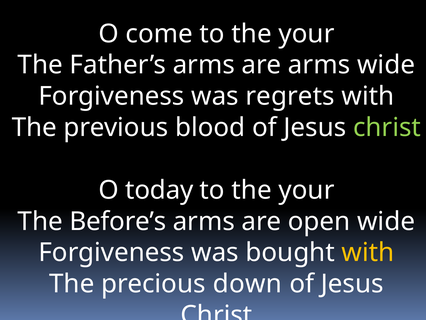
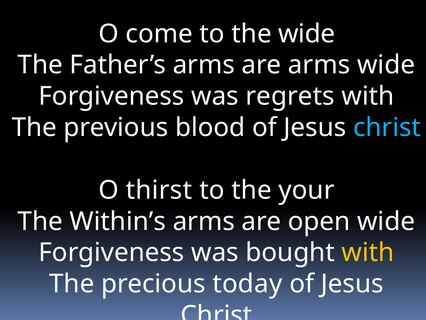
come to the your: your -> wide (307, 34)
christ colour: light green -> light blue (387, 127)
today: today -> thirst (159, 190)
Before’s: Before’s -> Within’s (118, 221)
down: down -> today (247, 284)
